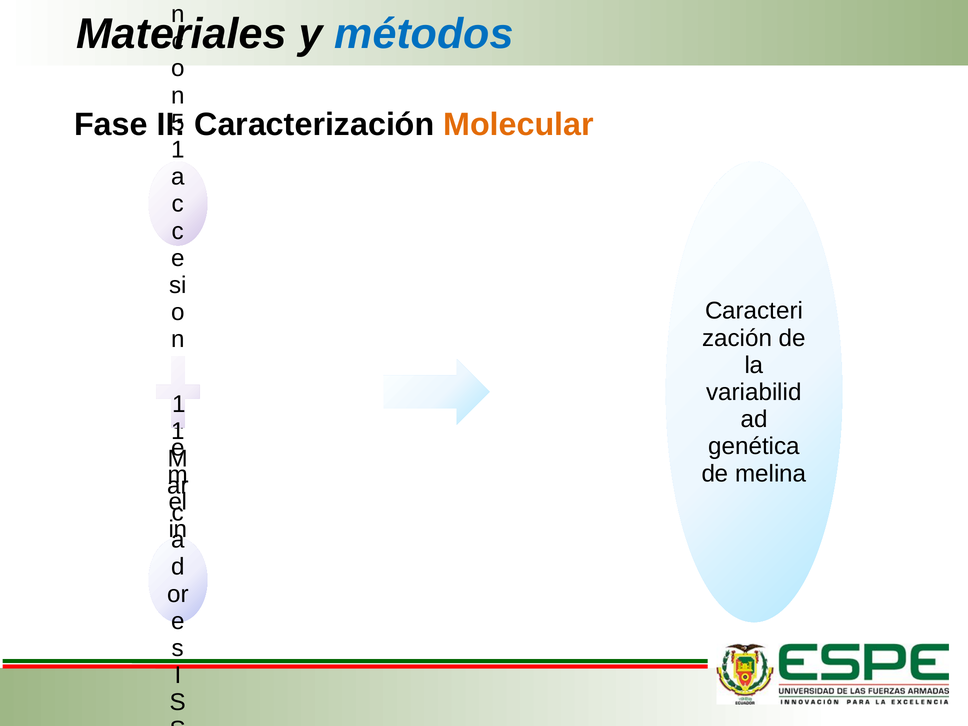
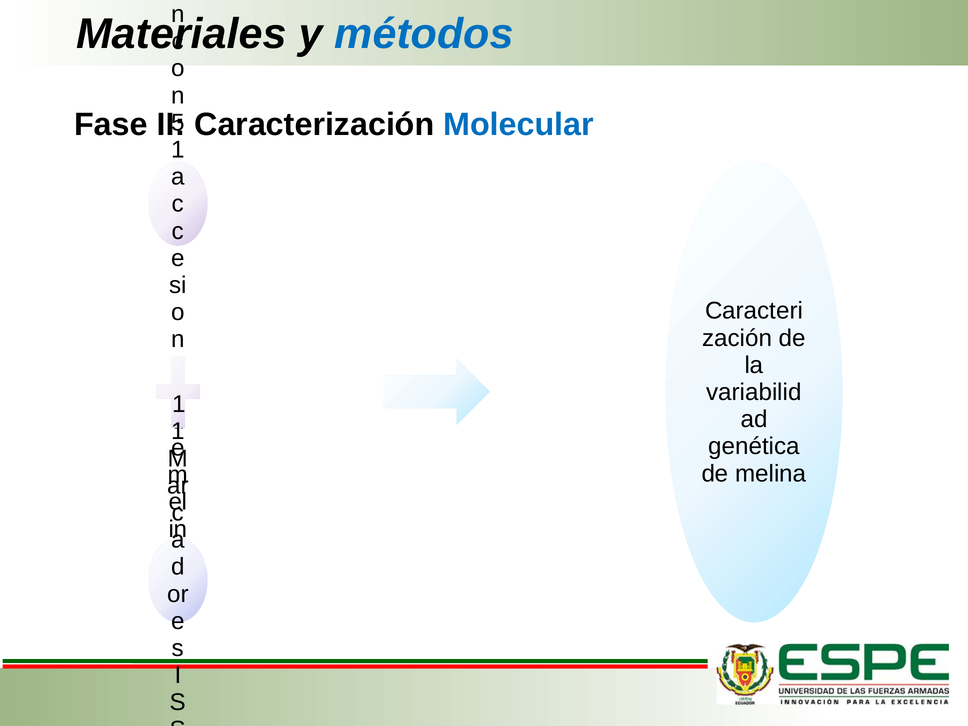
Molecular colour: orange -> blue (519, 124)
